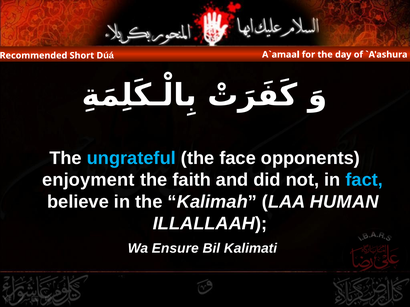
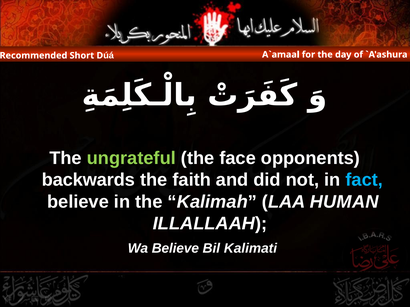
ungrateful colour: light blue -> light green (131, 158)
enjoyment: enjoyment -> backwards (88, 180)
Wa Ensure: Ensure -> Believe (175, 249)
